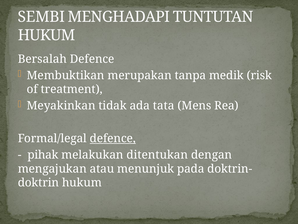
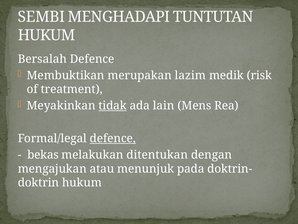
tanpa: tanpa -> lazim (190, 75)
tidak underline: none -> present (113, 105)
tata: tata -> lain (164, 105)
pihak: pihak -> bekas (43, 155)
